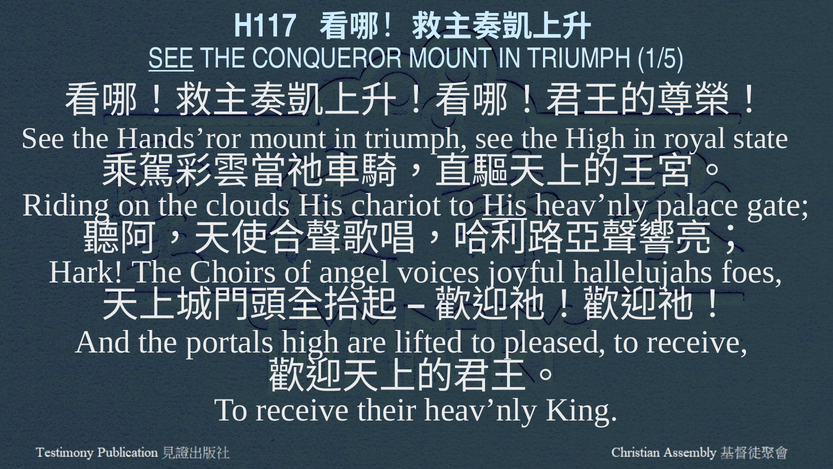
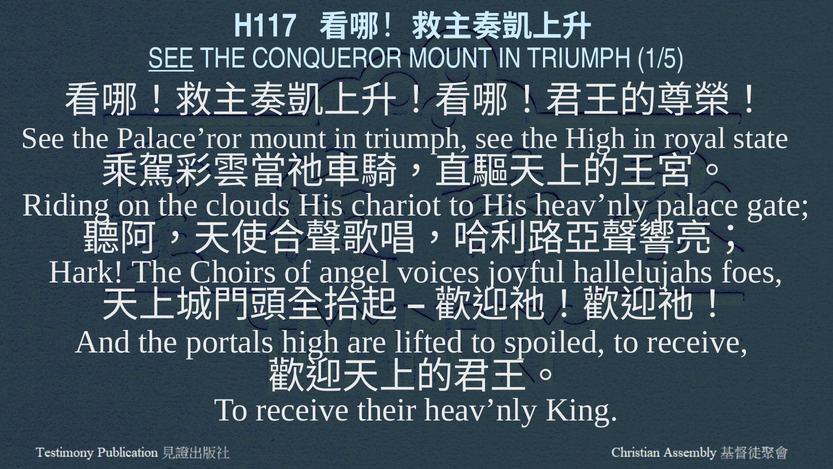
Hands’ror: Hands’ror -> Palace’ror (179, 138)
His underline: present -> none (505, 205)
pleased: pleased -> spoiled (555, 342)
